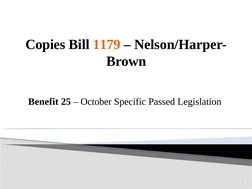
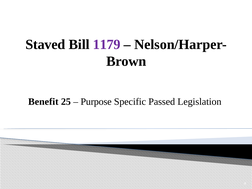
Copies: Copies -> Staved (45, 44)
1179 colour: orange -> purple (107, 44)
October: October -> Purpose (96, 102)
